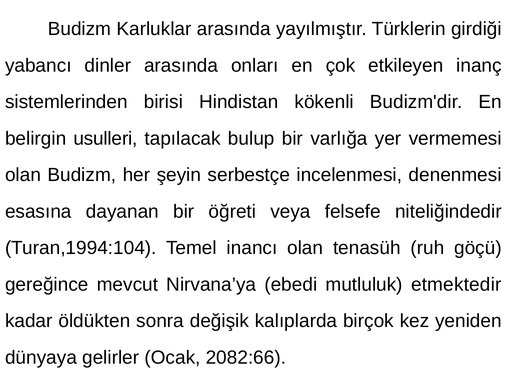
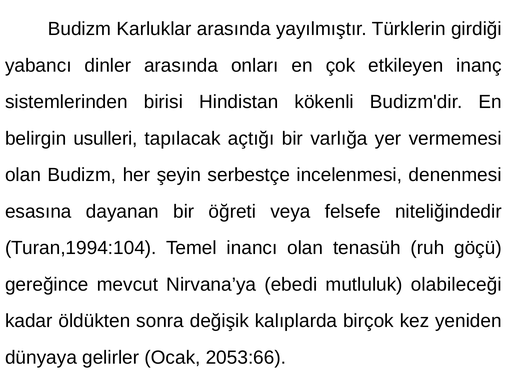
bulup: bulup -> açtığı (251, 139)
etmektedir: etmektedir -> olabileceği (456, 285)
2082:66: 2082:66 -> 2053:66 (246, 358)
